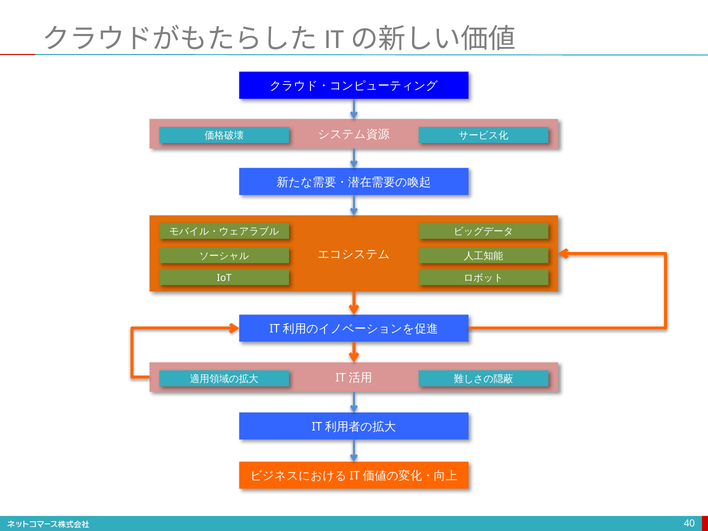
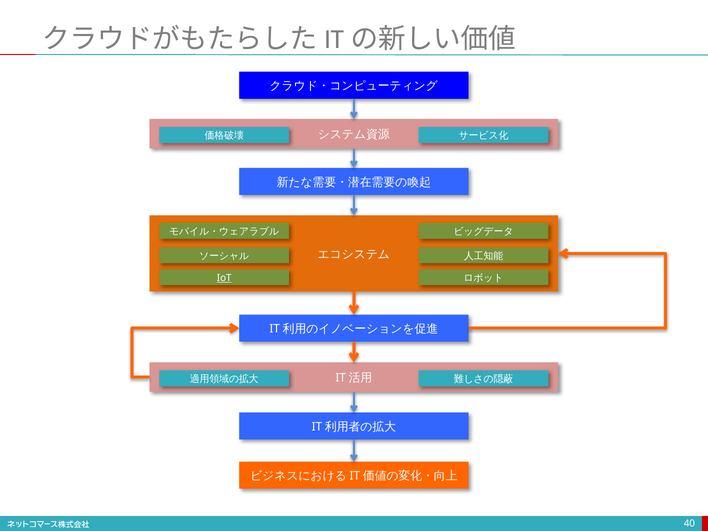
IoT underline: none -> present (224, 278)
